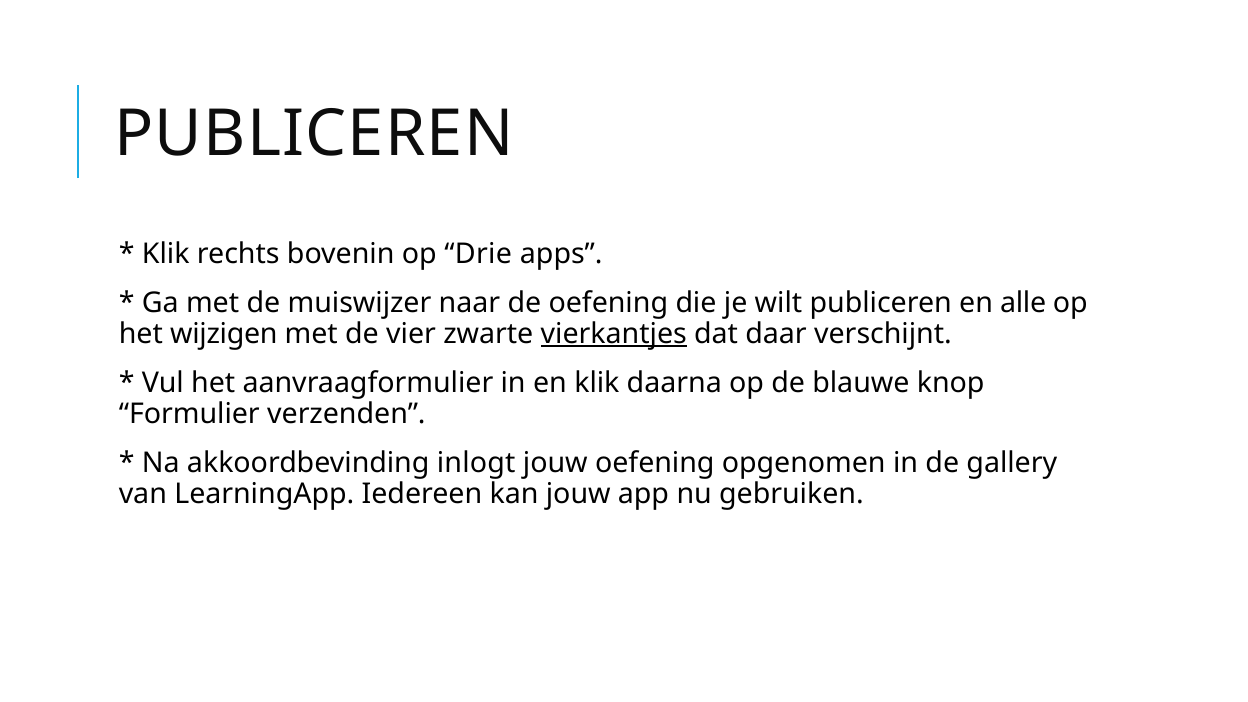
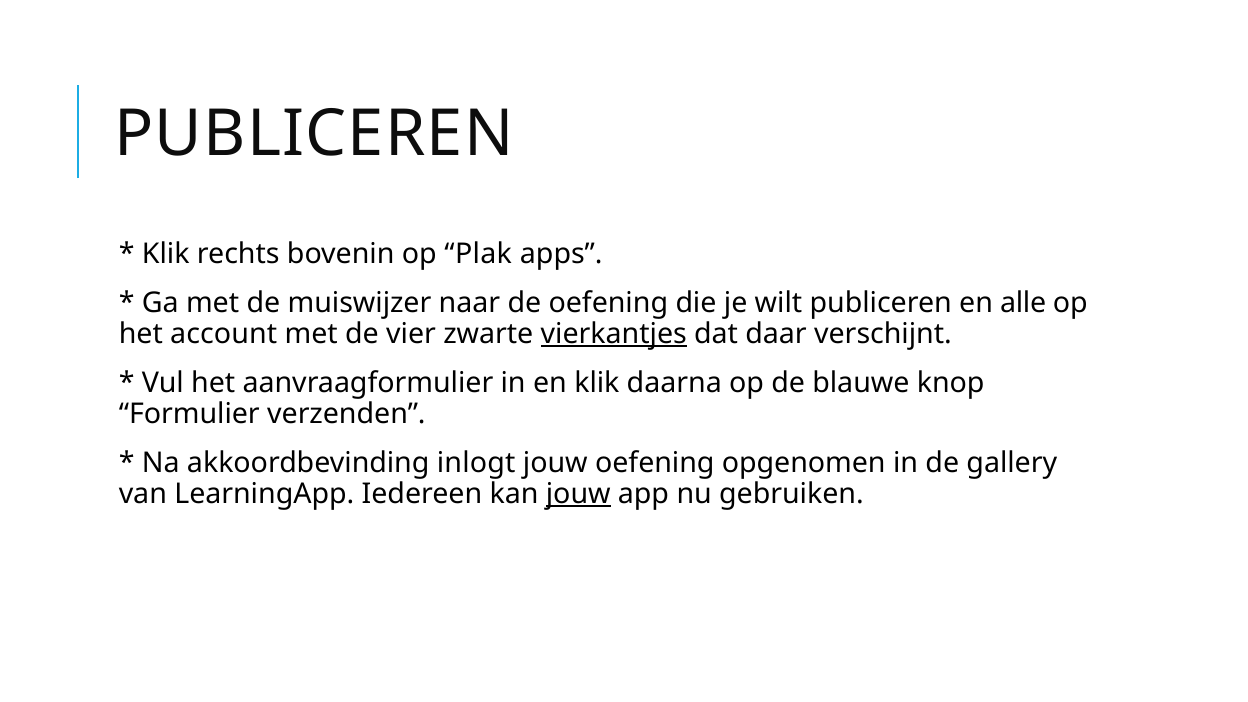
Drie: Drie -> Plak (478, 254)
wijzigen: wijzigen -> account (224, 334)
jouw underline: none -> present (578, 494)
